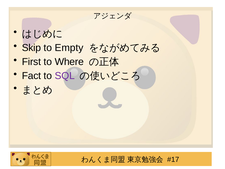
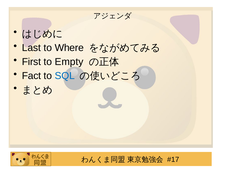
Skip: Skip -> Last (31, 48)
Empty: Empty -> Where (69, 48)
Where: Where -> Empty (69, 62)
SQL colour: purple -> blue (65, 76)
